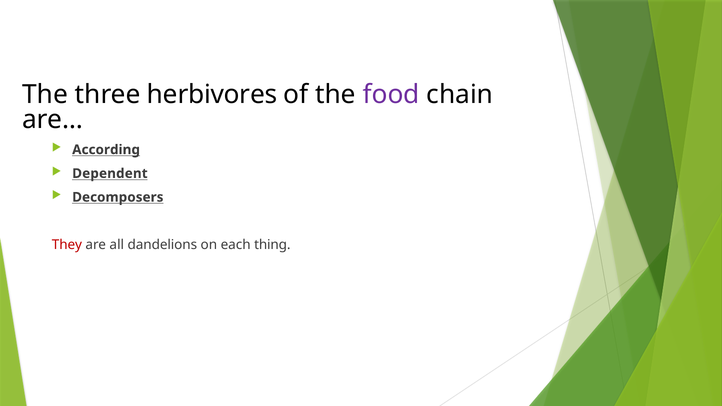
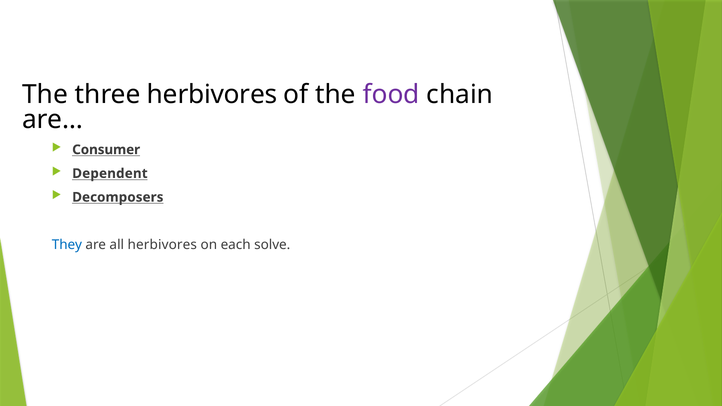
According: According -> Consumer (106, 150)
They colour: red -> blue (67, 245)
all dandelions: dandelions -> herbivores (162, 245)
thing: thing -> solve (272, 245)
